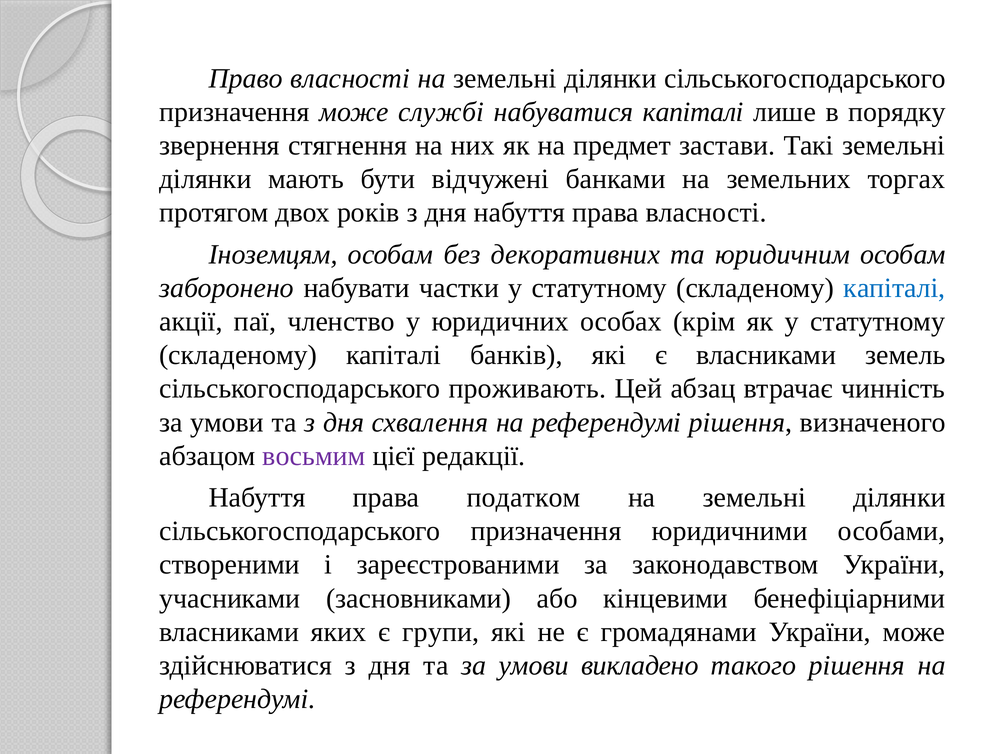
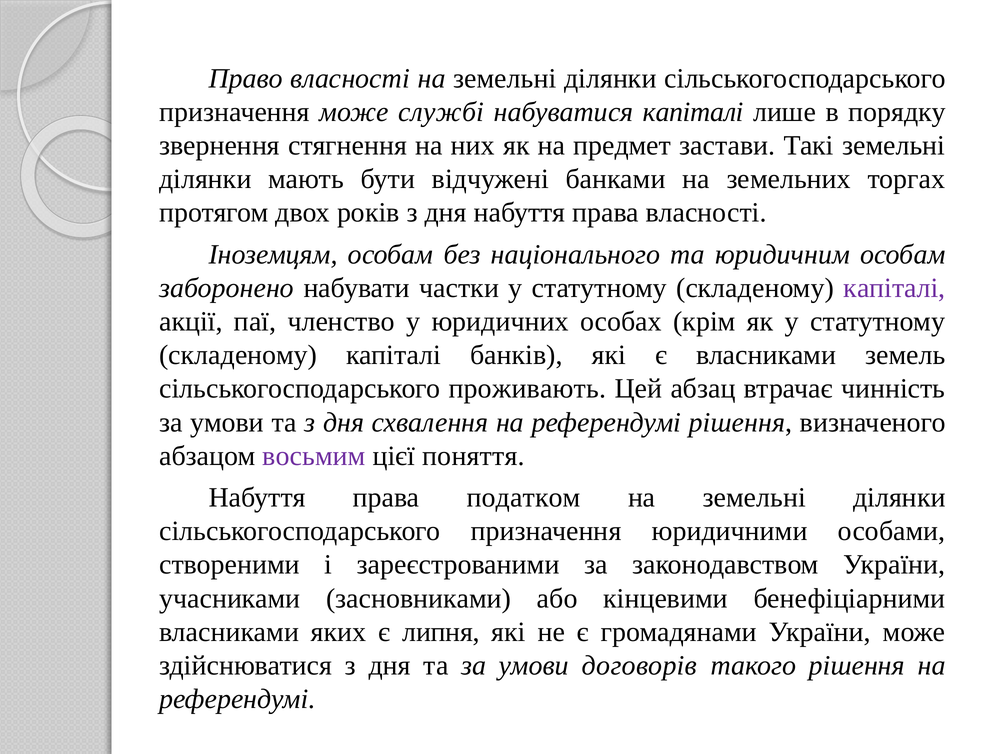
декоративних: декоративних -> національного (575, 255)
капіталі colour: blue -> purple (894, 288)
редакції: редакції -> поняття (474, 456)
групи: групи -> липня (441, 632)
викладено: викладено -> договорів (640, 666)
